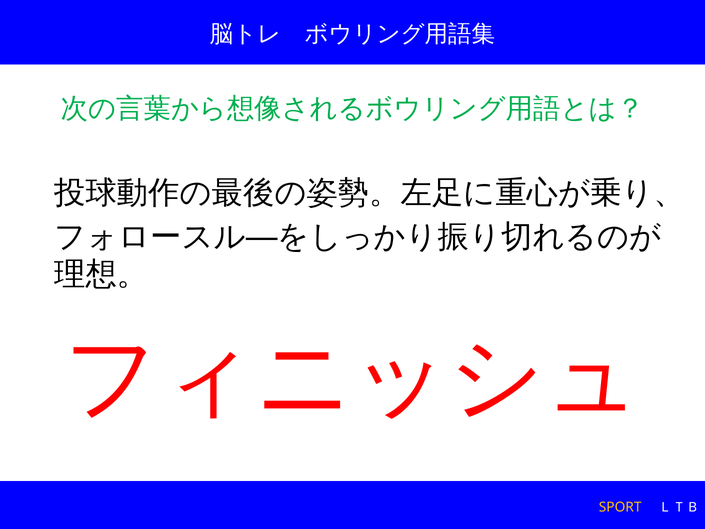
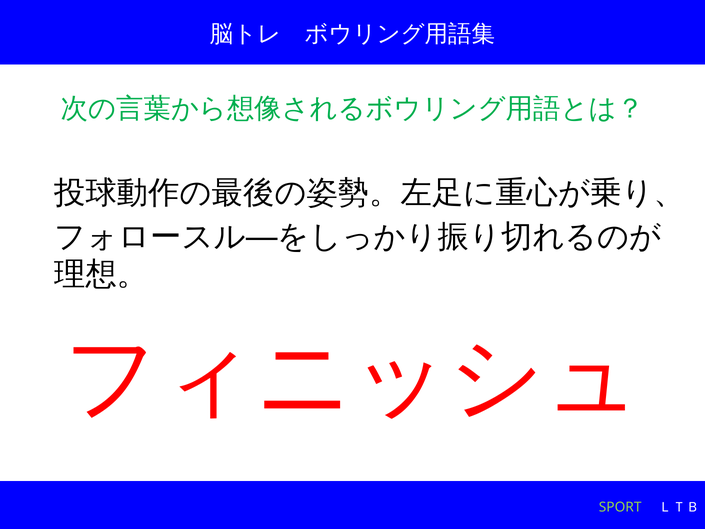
SPORT colour: yellow -> light green (620, 507)
